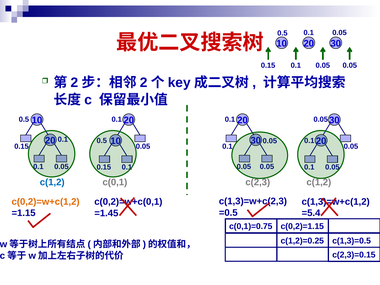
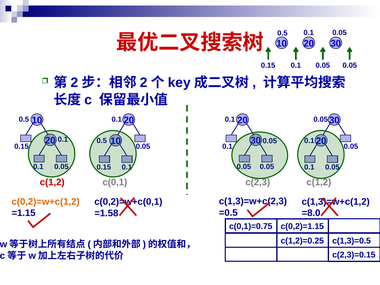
c(1,2 colour: blue -> red (52, 182)
=5.4: =5.4 -> =8.0 (311, 213)
=1.45: =1.45 -> =1.58 (106, 213)
